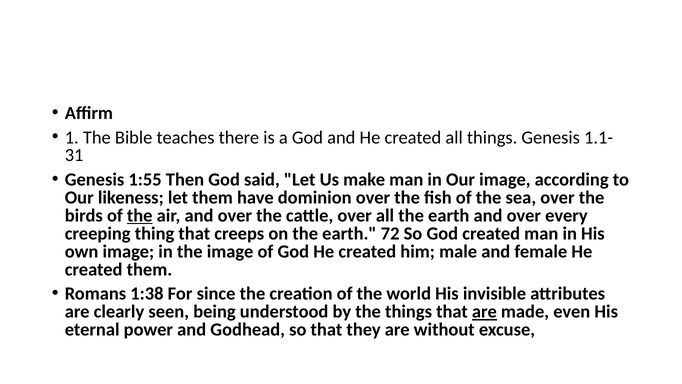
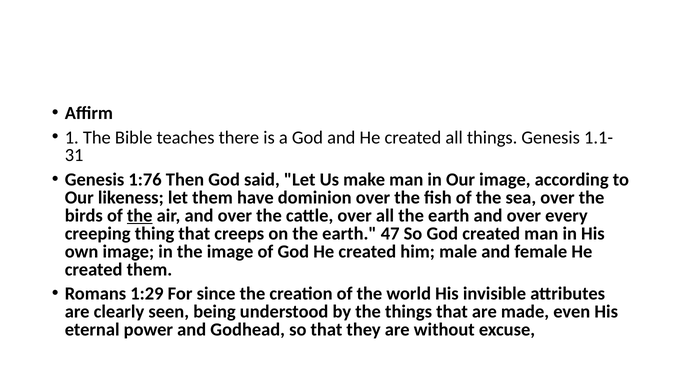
1:55: 1:55 -> 1:76 (145, 180)
72: 72 -> 47 (390, 233)
1:38: 1:38 -> 1:29 (147, 294)
are underline: present -> none (484, 312)
